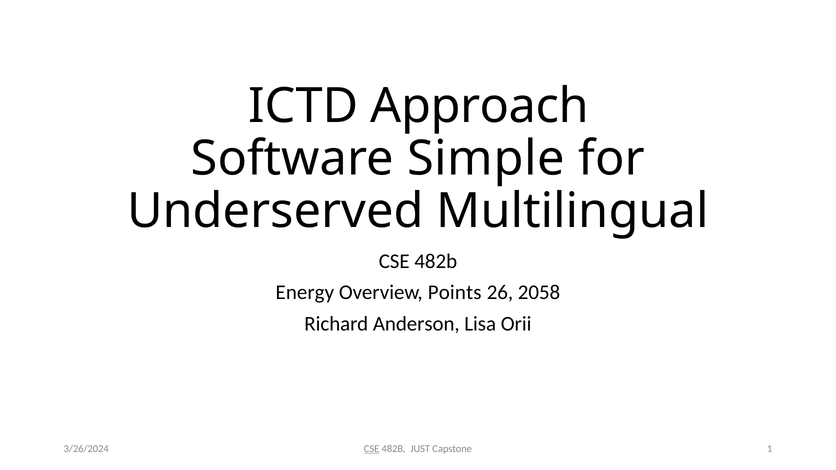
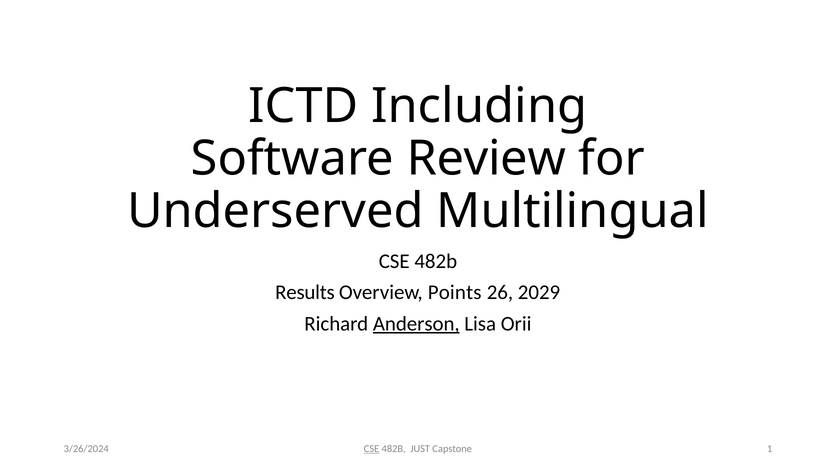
Approach: Approach -> Including (479, 106)
Simple: Simple -> Review (486, 159)
Energy: Energy -> Results (305, 293)
2058: 2058 -> 2029 (539, 293)
Anderson underline: none -> present (416, 324)
